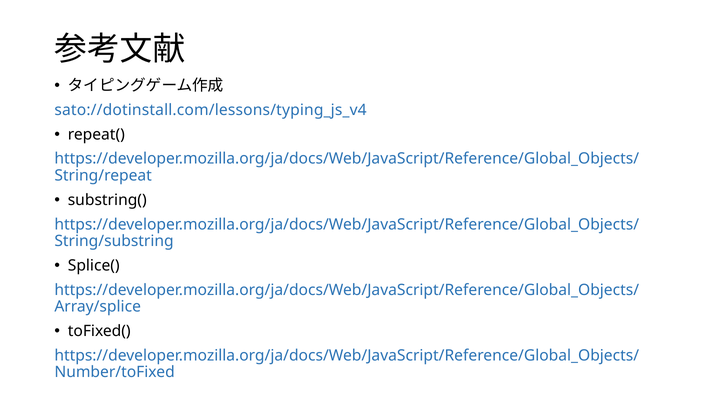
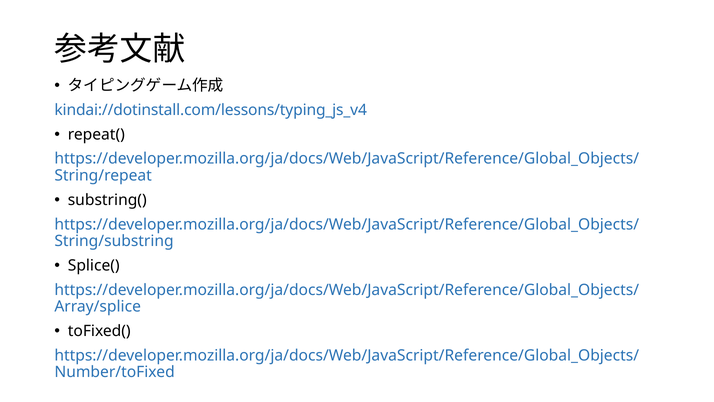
sato://dotinstall.com/lessons/typing_js_v4: sato://dotinstall.com/lessons/typing_js_v4 -> kindai://dotinstall.com/lessons/typing_js_v4 (211, 110)
